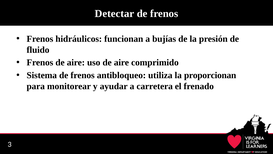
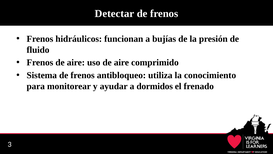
proporcionan: proporcionan -> conocimiento (210, 75)
carretera: carretera -> dormidos (155, 86)
